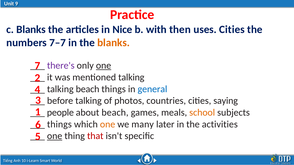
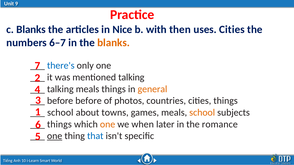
7–7: 7–7 -> 6–7 (58, 43)
there's colour: purple -> blue (61, 66)
one underline: present -> none (104, 66)
talking beach: beach -> meals (88, 89)
general colour: blue -> orange (152, 89)
before talking: talking -> before (89, 101)
cities saying: saying -> things (226, 101)
people: people -> school (60, 113)
about beach: beach -> towns (115, 113)
many: many -> when (143, 124)
activities: activities -> romance (220, 124)
that colour: red -> blue (95, 136)
